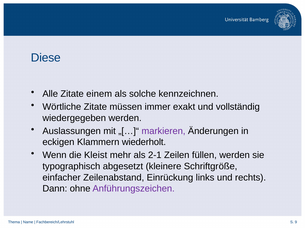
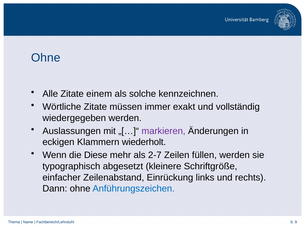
Diese: Diese -> Ohne (46, 58)
Kleist: Kleist -> Diese (96, 156)
2-1: 2-1 -> 2-7 (155, 156)
Anführungszeichen colour: purple -> blue (134, 189)
